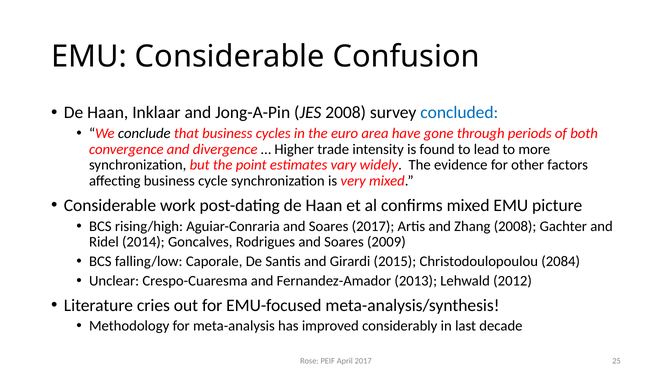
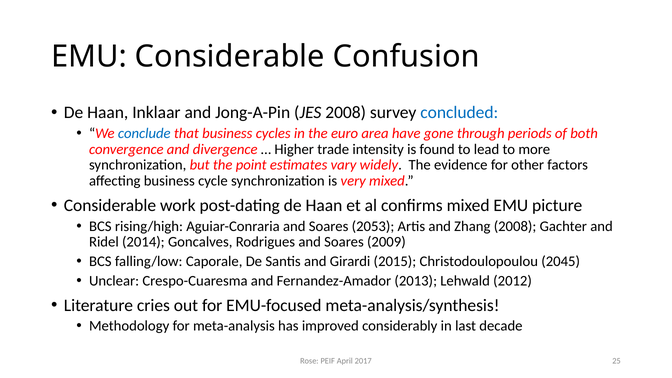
conclude colour: black -> blue (144, 133)
Soares 2017: 2017 -> 2053 (373, 226)
2084: 2084 -> 2045 (561, 261)
